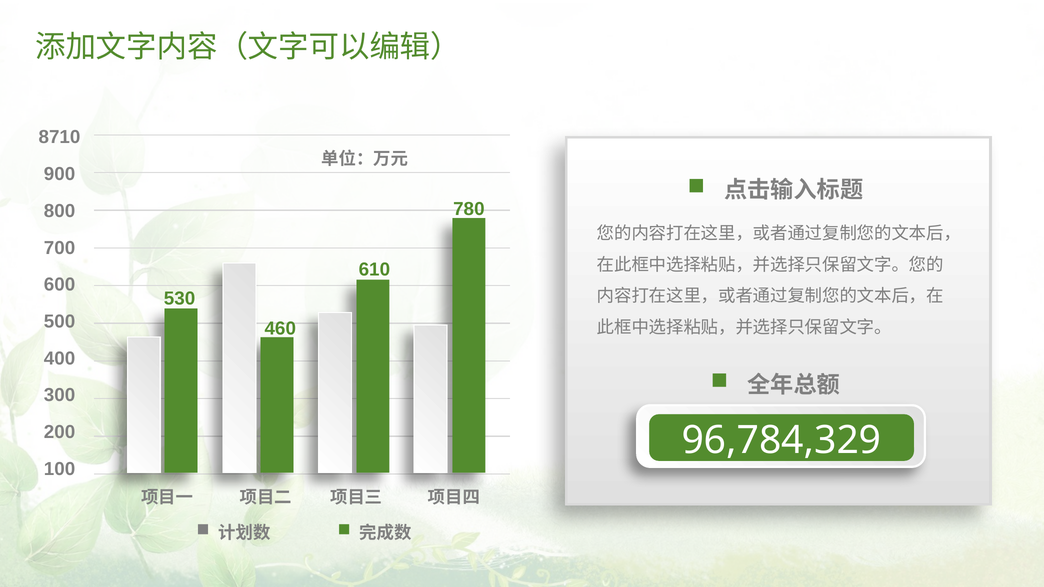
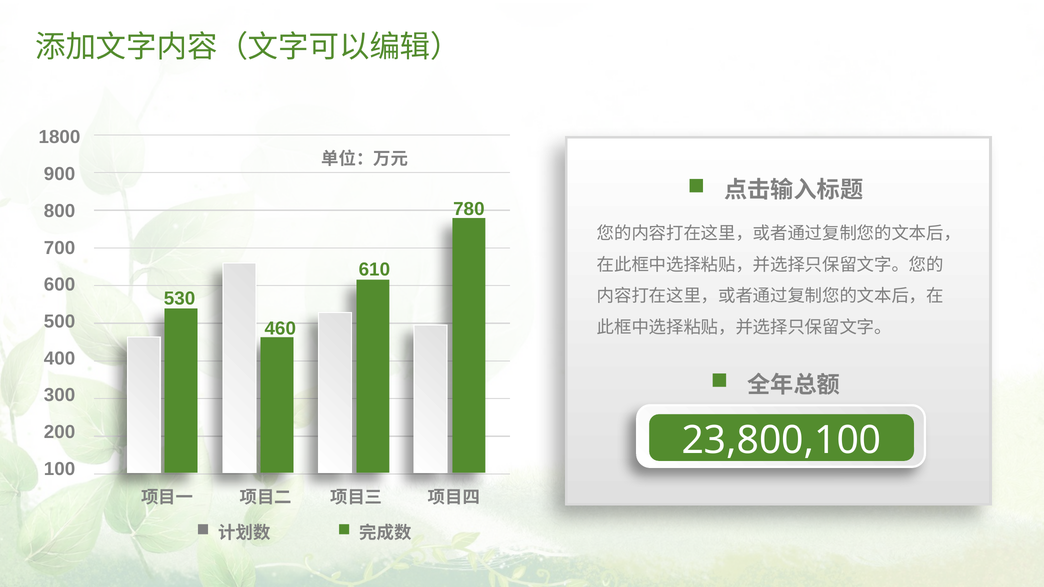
8710: 8710 -> 1800 (59, 137)
96,784,329: 96,784,329 -> 23,800,100 (781, 440)
